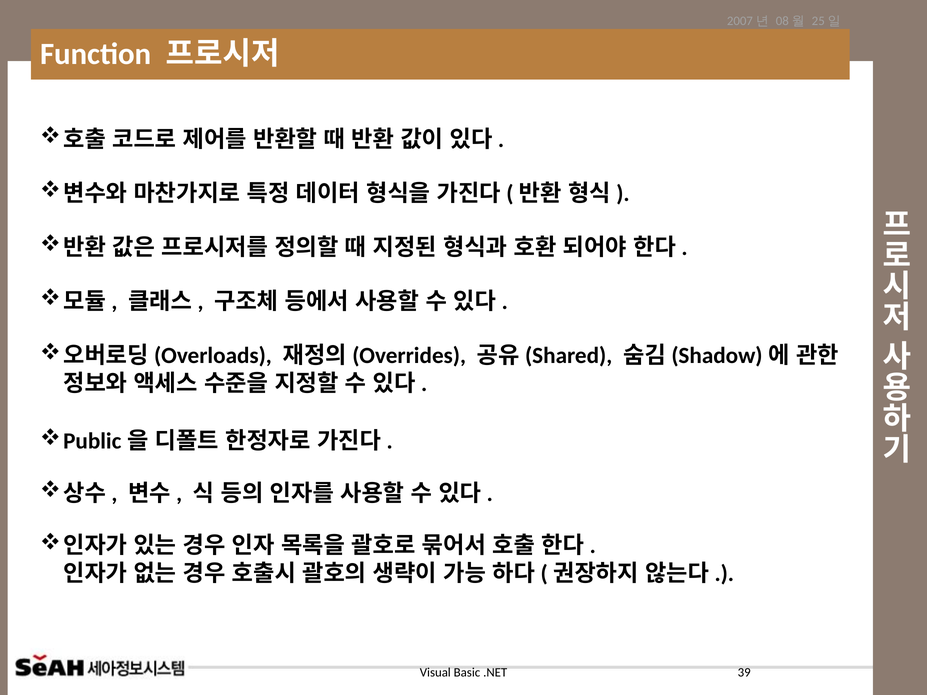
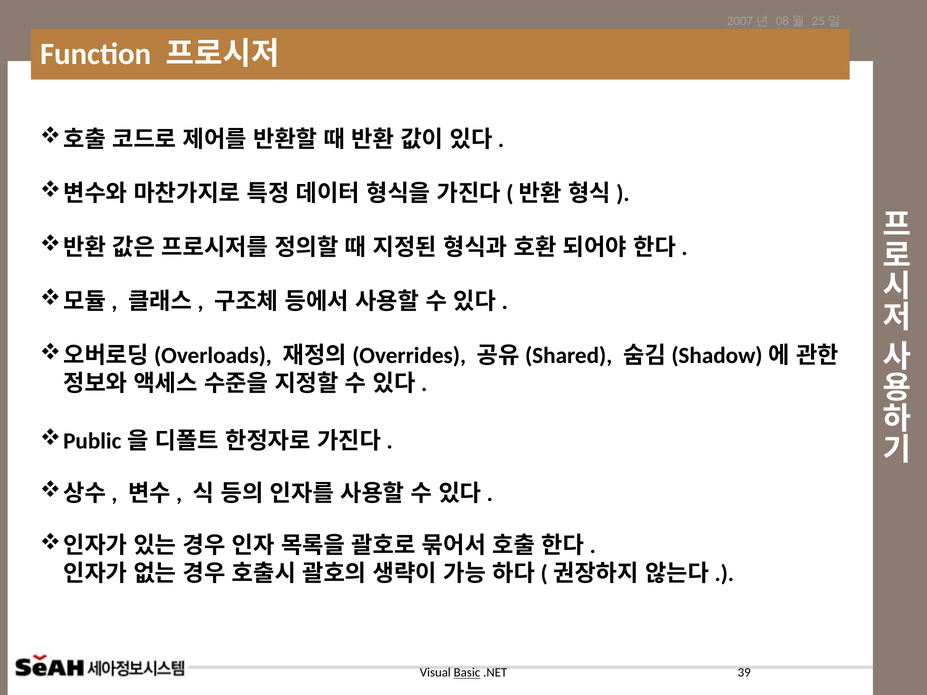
Basic underline: none -> present (467, 673)
